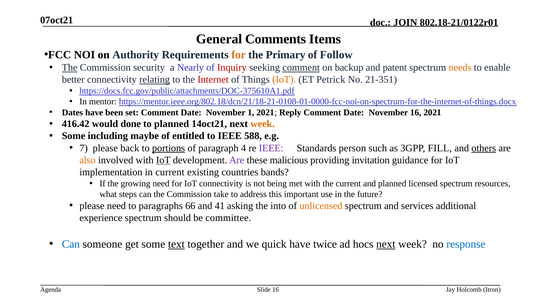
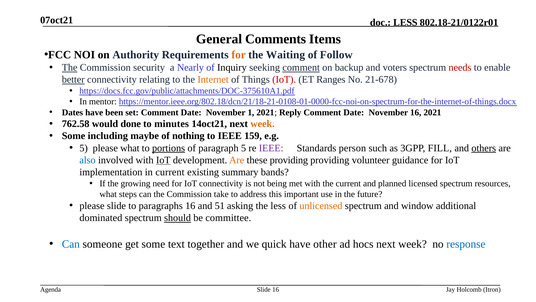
JOIN: JOIN -> LESS (405, 22)
Primary: Primary -> Waiting (286, 55)
Inquiry colour: red -> black (232, 67)
patent: patent -> voters (395, 67)
needs colour: orange -> red (460, 67)
better underline: none -> present (73, 80)
relating underline: present -> none (155, 80)
Internet colour: red -> orange (213, 80)
IoT colour: orange -> red (284, 80)
Petrick: Petrick -> Ranges (331, 80)
21-351: 21-351 -> 21-678 (381, 80)
416.42: 416.42 -> 762.58 (76, 124)
to planned: planned -> minutes (172, 124)
entitled: entitled -> nothing (188, 136)
588: 588 -> 159 (253, 136)
7: 7 -> 5 (84, 148)
please back: back -> what (130, 148)
paragraph 4: 4 -> 5 (244, 148)
also colour: orange -> blue (88, 160)
Are colour: purple -> orange (237, 160)
these malicious: malicious -> providing (289, 160)
invitation: invitation -> volunteer (371, 160)
countries: countries -> summary (240, 172)
please need: need -> slide (116, 205)
paragraphs 66: 66 -> 16 (190, 205)
41: 41 -> 51 (220, 205)
the into: into -> less (278, 205)
services: services -> window (417, 205)
experience: experience -> dominated (101, 218)
should underline: none -> present (178, 218)
text underline: present -> none (176, 244)
twice: twice -> other (325, 244)
next underline: present -> none (386, 244)
